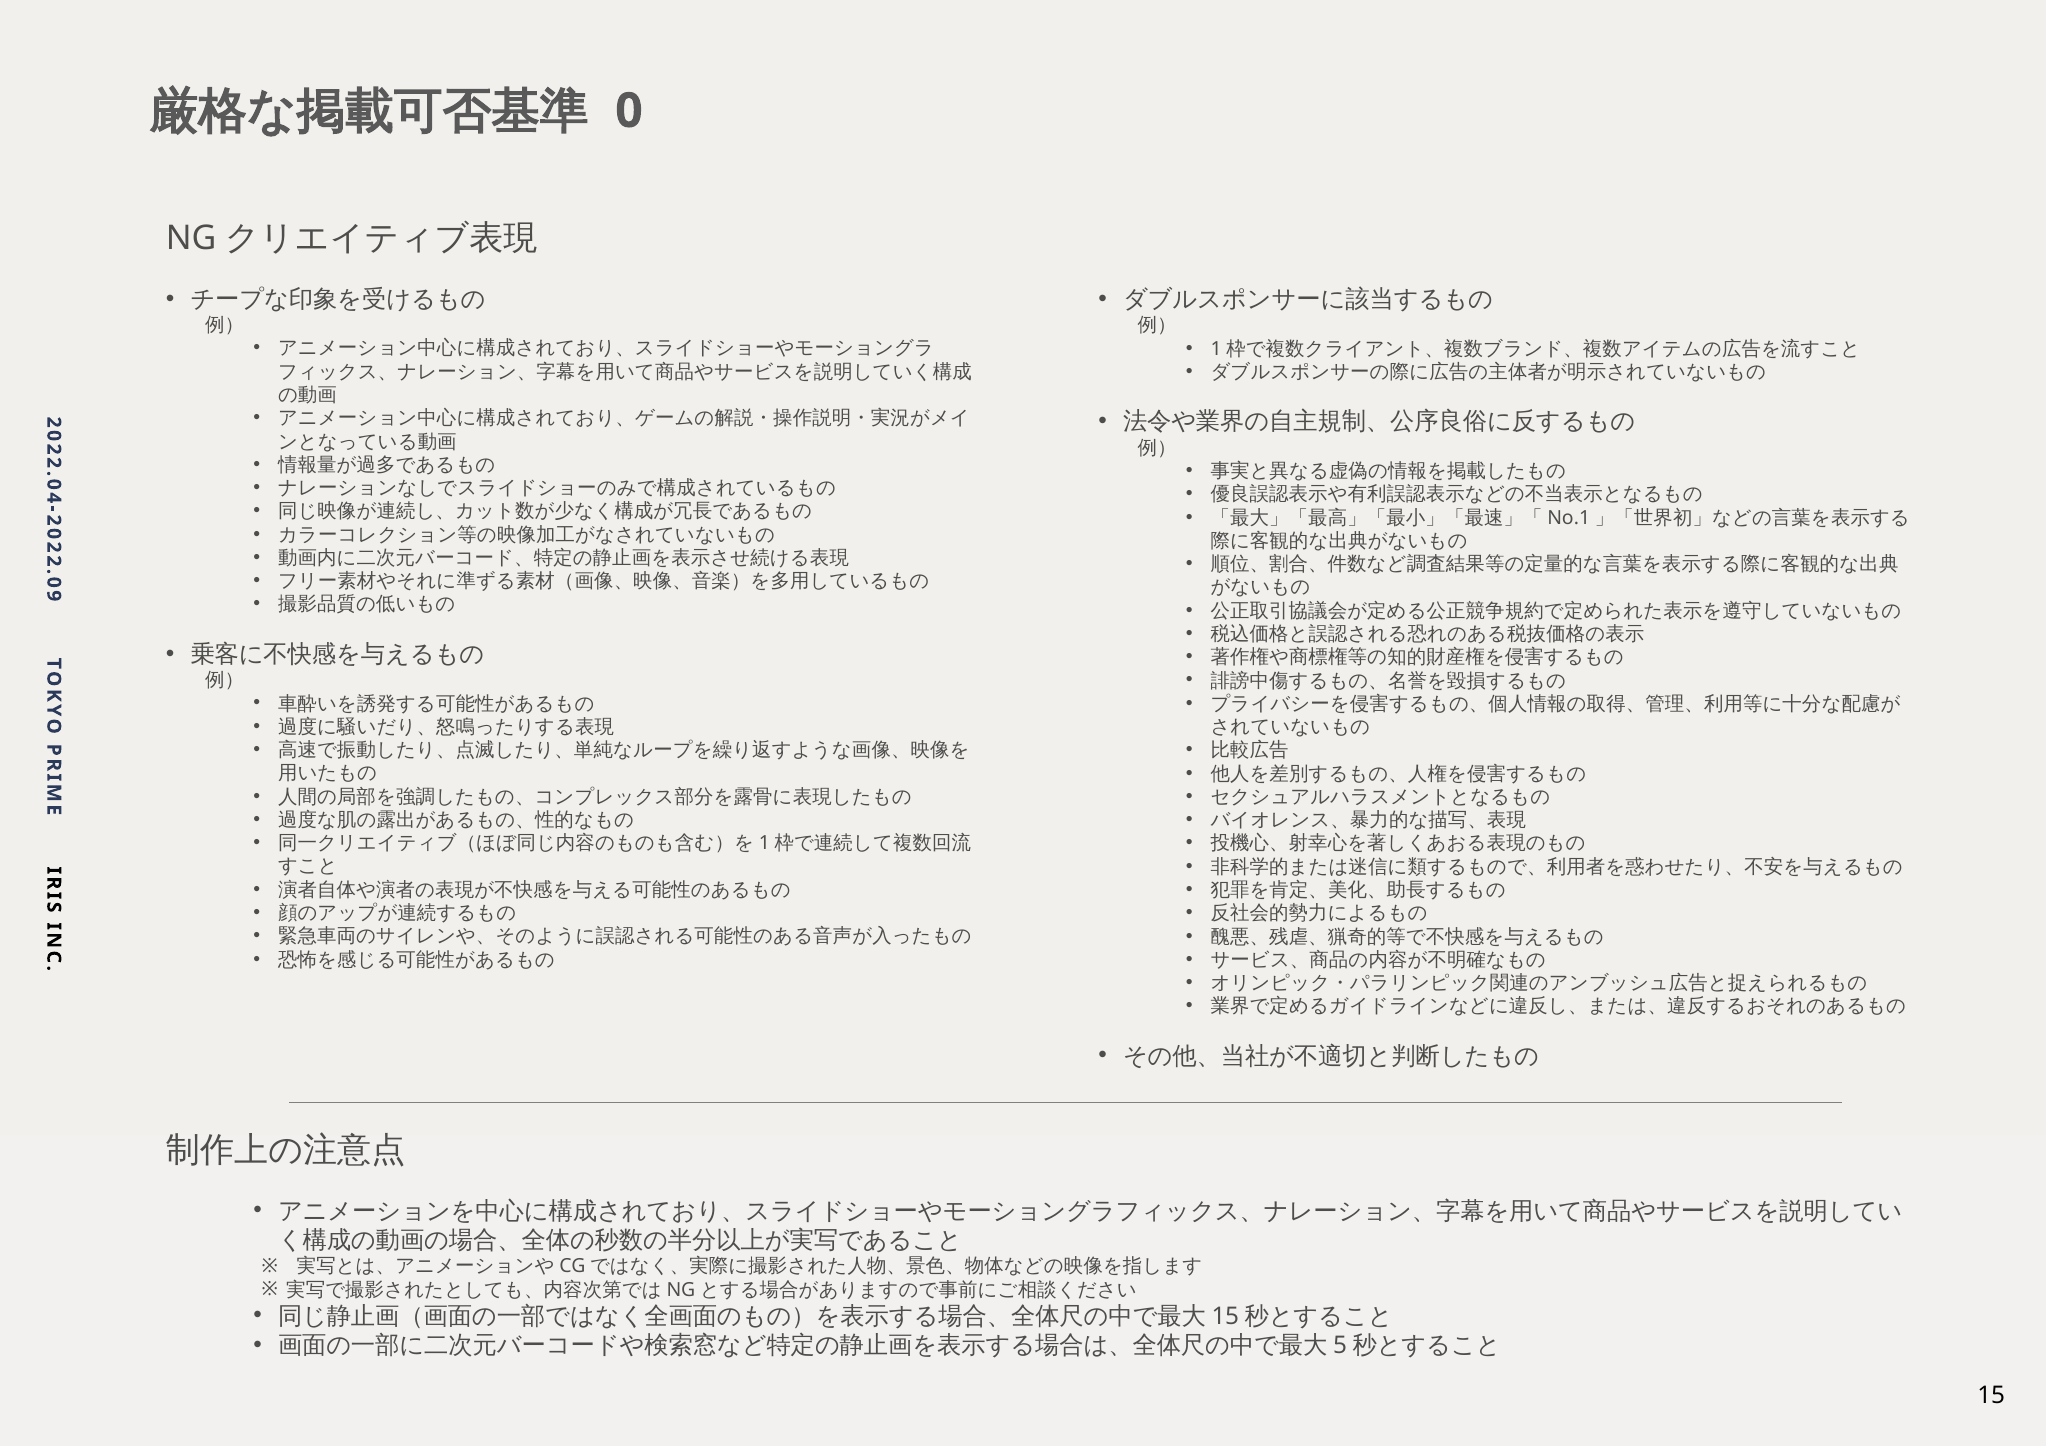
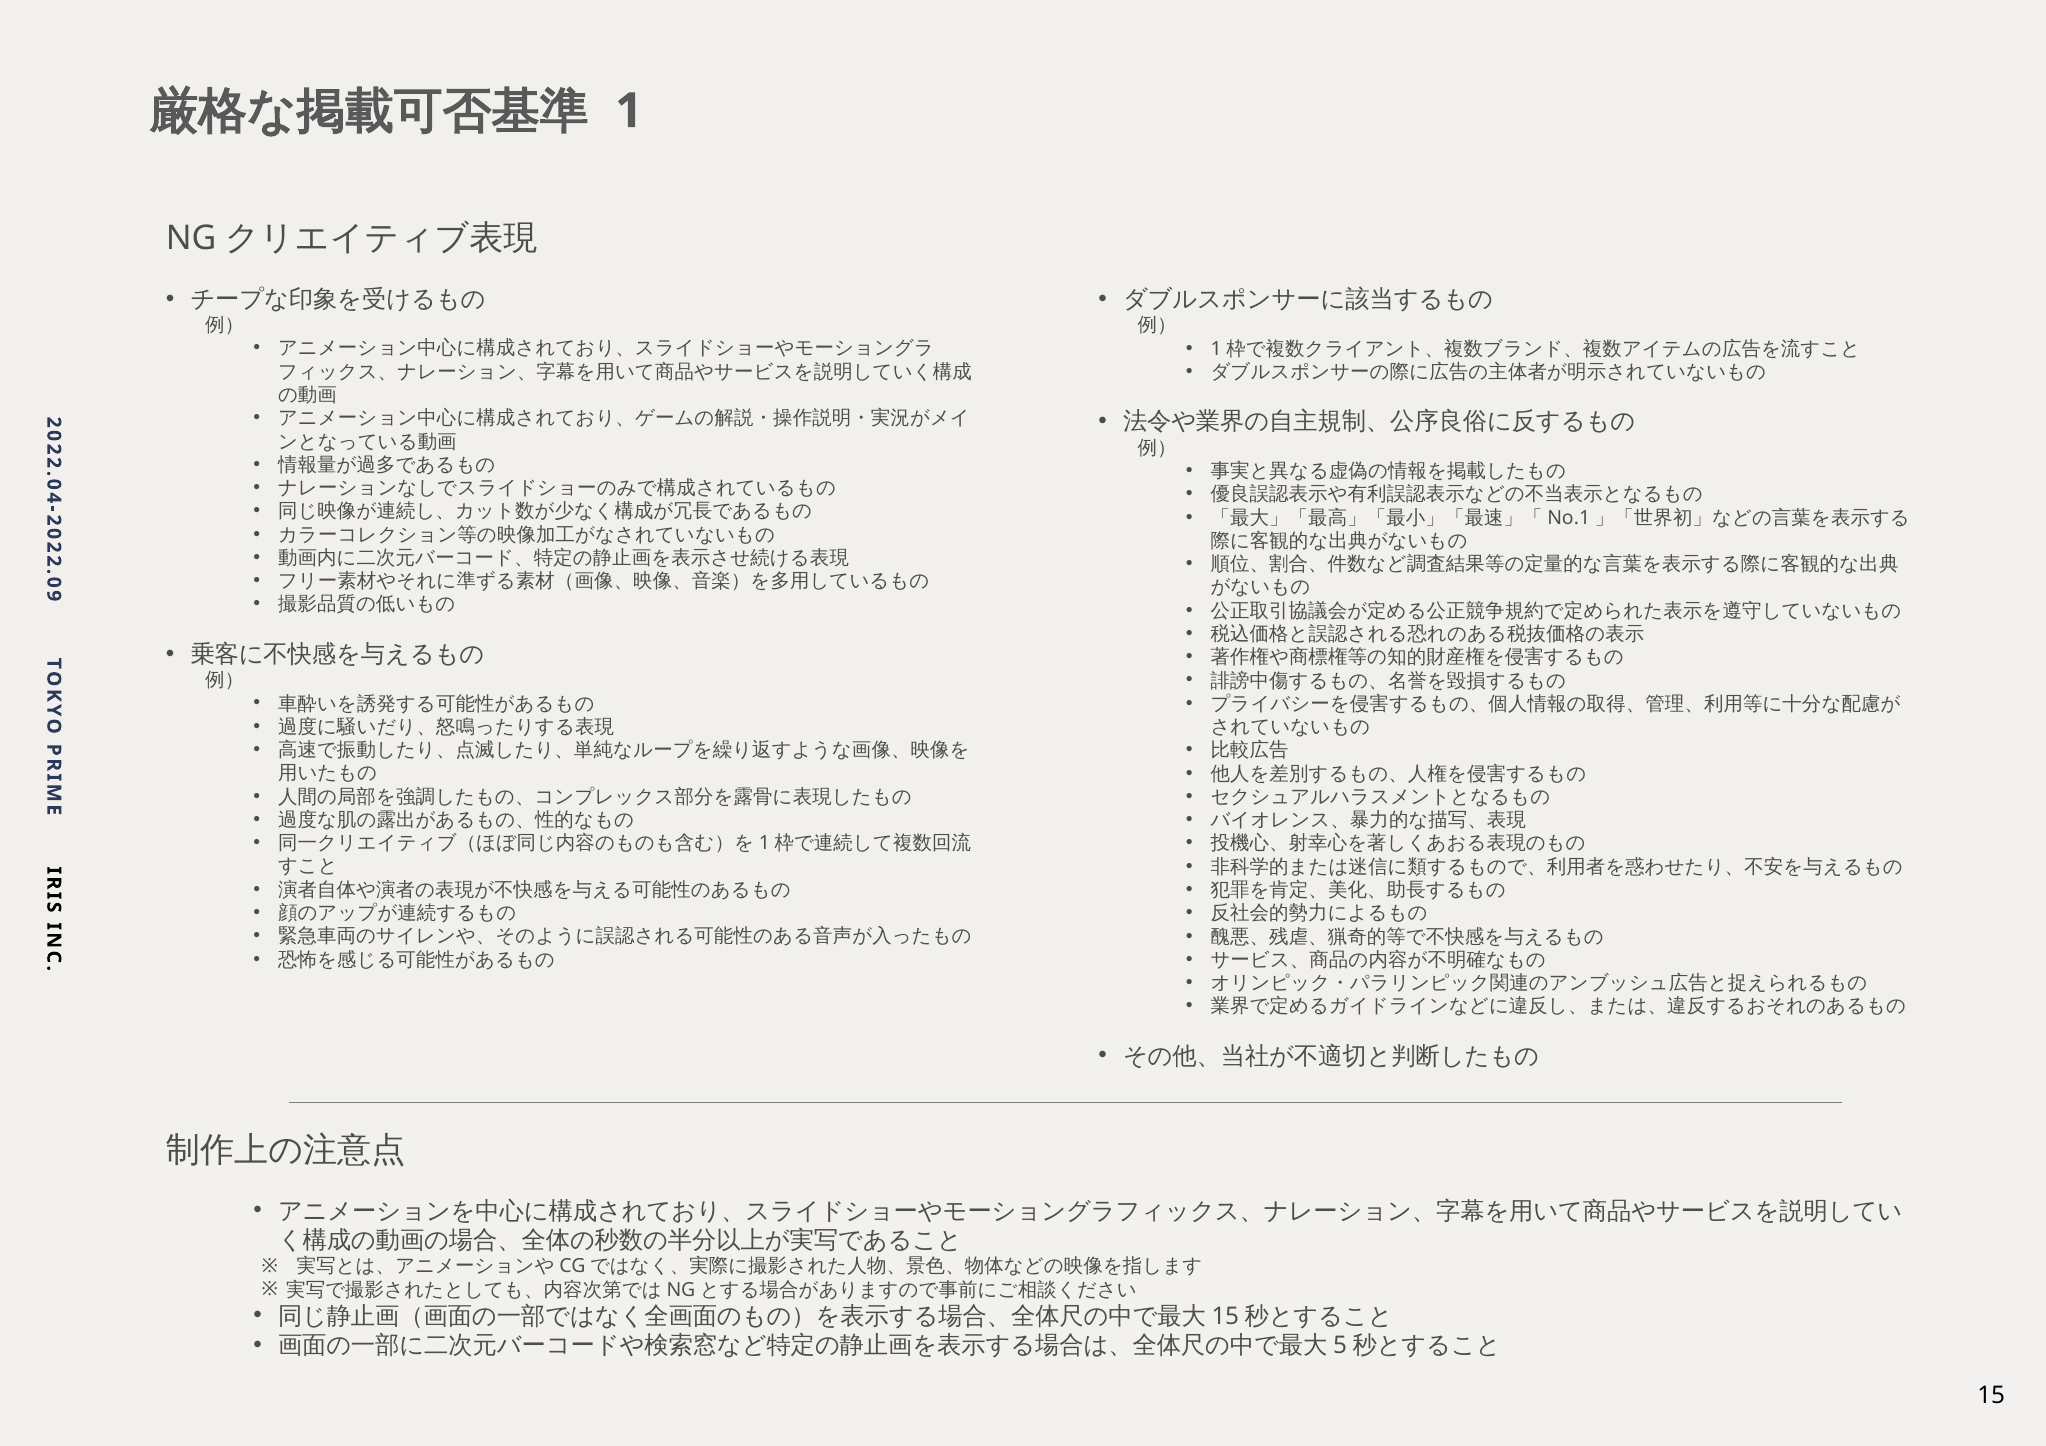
0: 0 -> 1 (629, 111)
